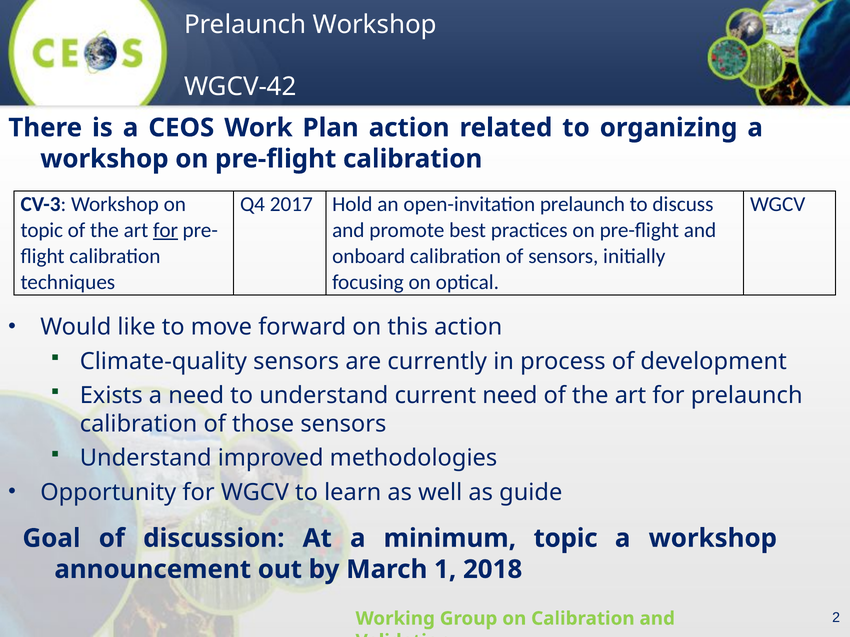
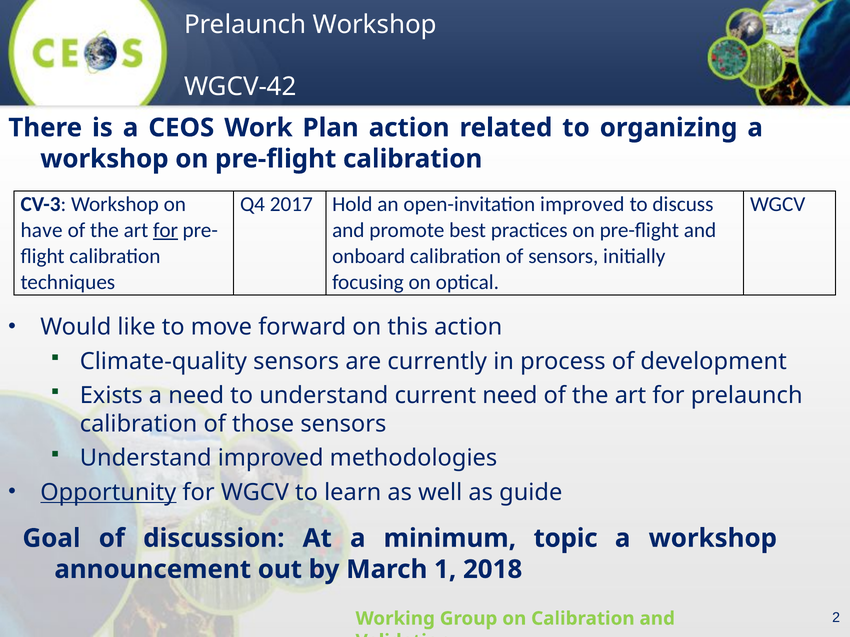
open-invitation prelaunch: prelaunch -> improved (582, 204)
topic: topic -> have (42, 230)
Opportunity underline: none -> present (108, 493)
